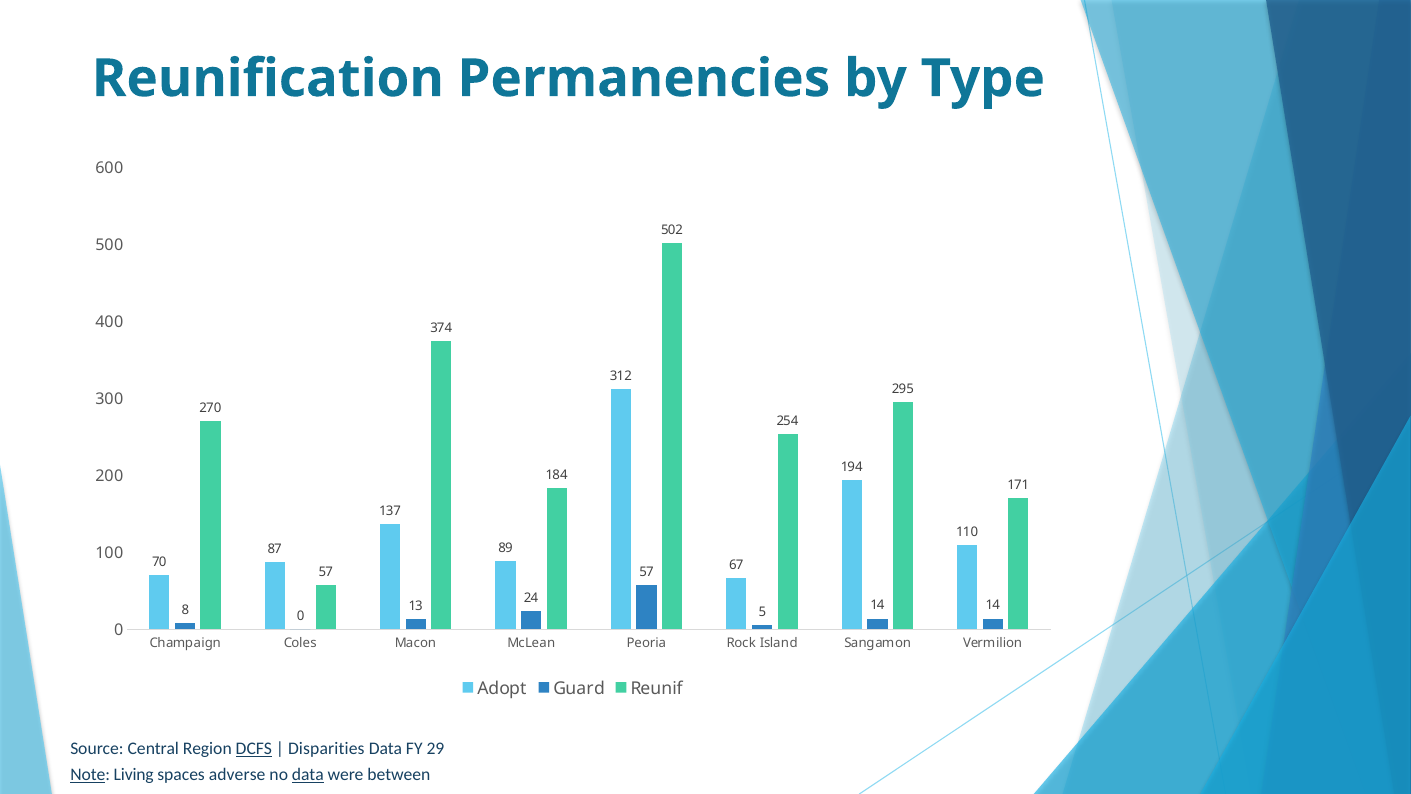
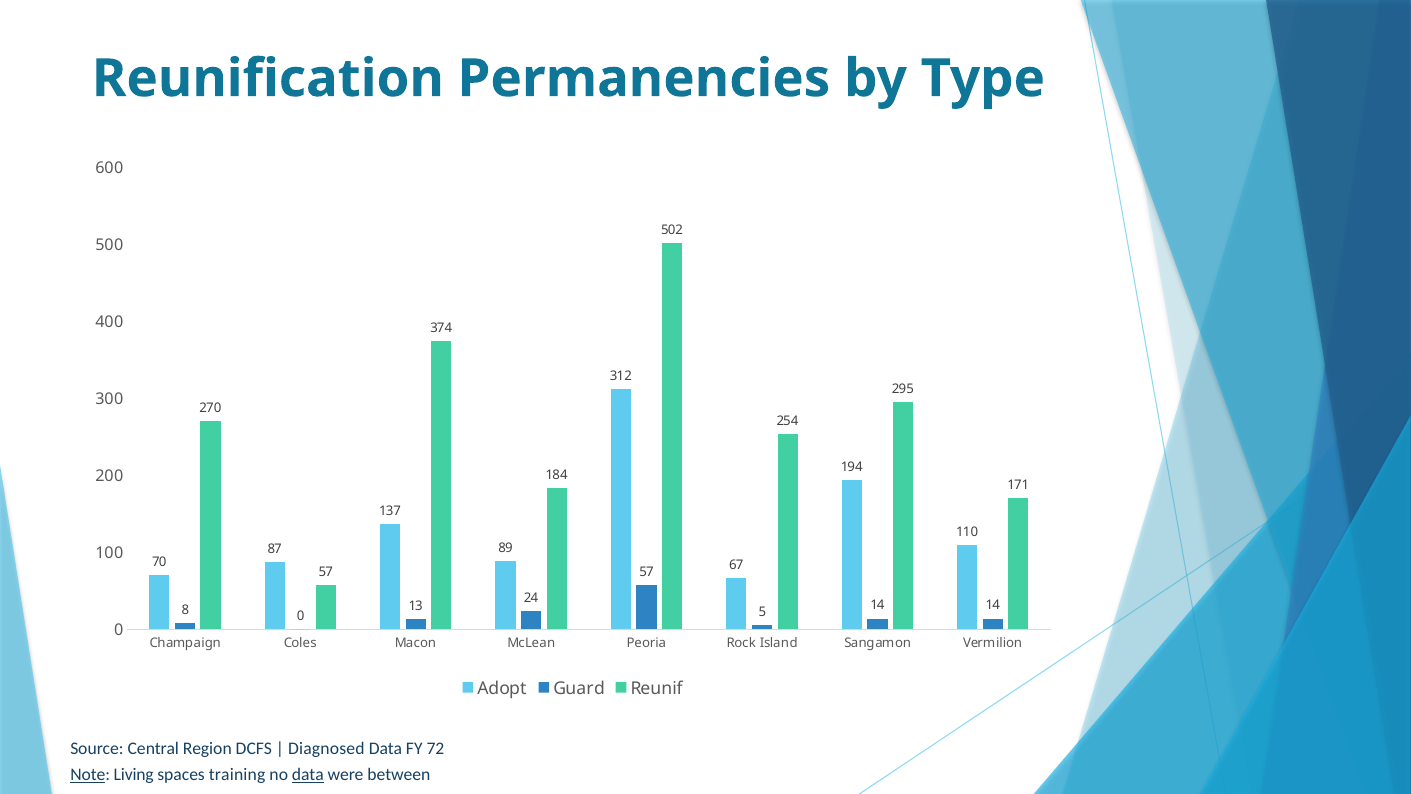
DCFS underline: present -> none (254, 749)
Disparities: Disparities -> Diagnosed (326, 749)
29: 29 -> 72 (435, 749)
adverse: adverse -> training (237, 774)
